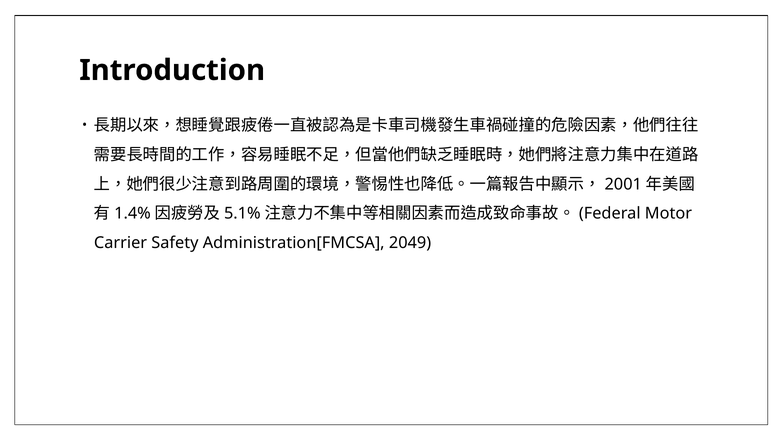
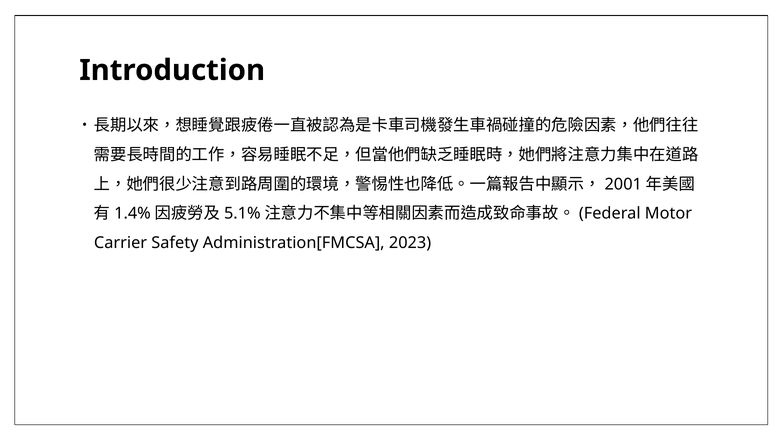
2049: 2049 -> 2023 (410, 243)
